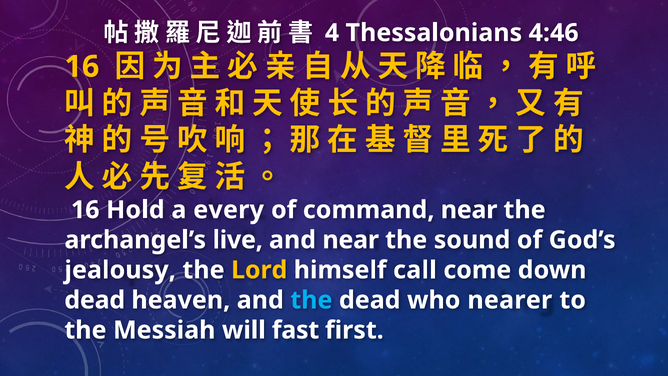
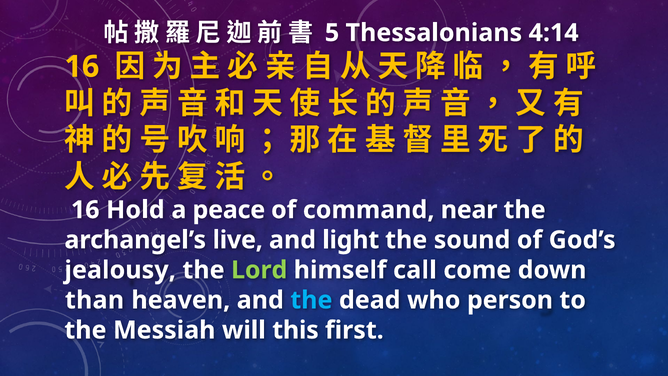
4: 4 -> 5 (332, 33)
4:46: 4:46 -> 4:14 (554, 33)
every: every -> peace (229, 210)
and near: near -> light (351, 240)
Lord colour: yellow -> light green (259, 270)
dead: dead -> than (95, 300)
nearer: nearer -> person (510, 300)
fast: fast -> this (296, 330)
